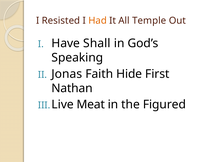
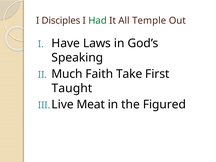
Resisted: Resisted -> Disciples (61, 21)
Had colour: orange -> green (98, 21)
Shall: Shall -> Laws (97, 43)
Jonas: Jonas -> Much (67, 74)
Hide: Hide -> Take (129, 74)
Nathan: Nathan -> Taught (72, 88)
